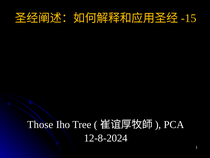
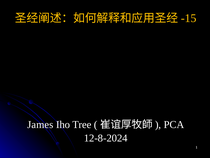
Those: Those -> James (40, 124)
